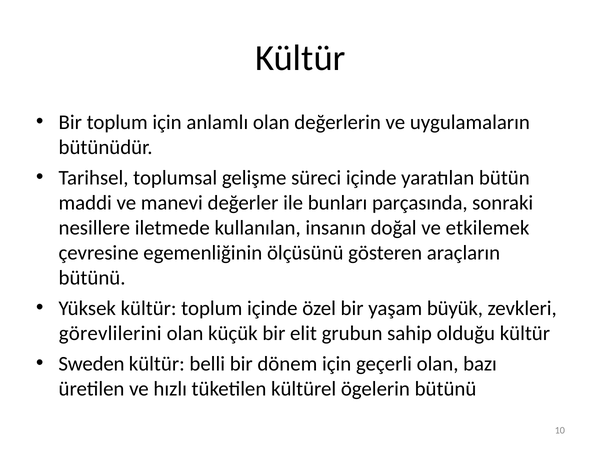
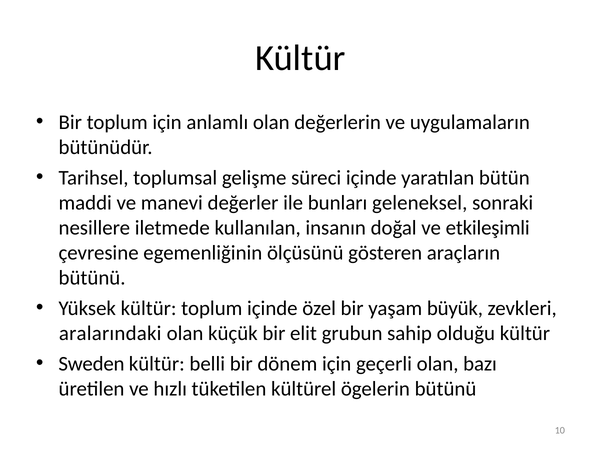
parçasında: parçasında -> geleneksel (420, 203)
etkilemek: etkilemek -> etkileşimli (488, 228)
görevlilerini: görevlilerini -> aralarındaki (110, 333)
